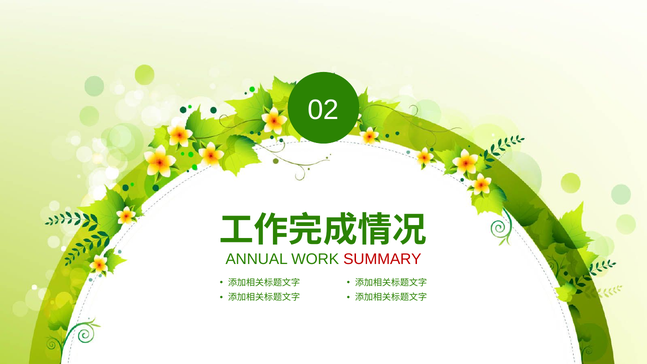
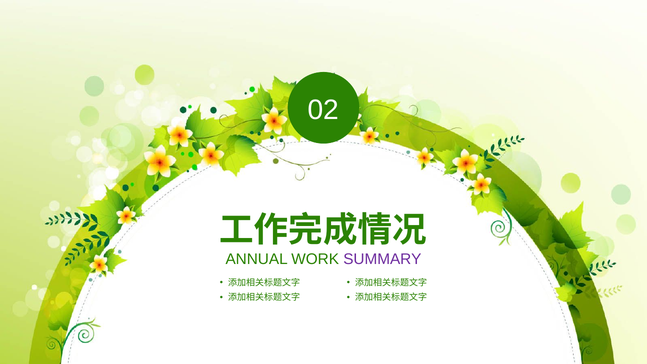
SUMMARY colour: red -> purple (382, 259)
